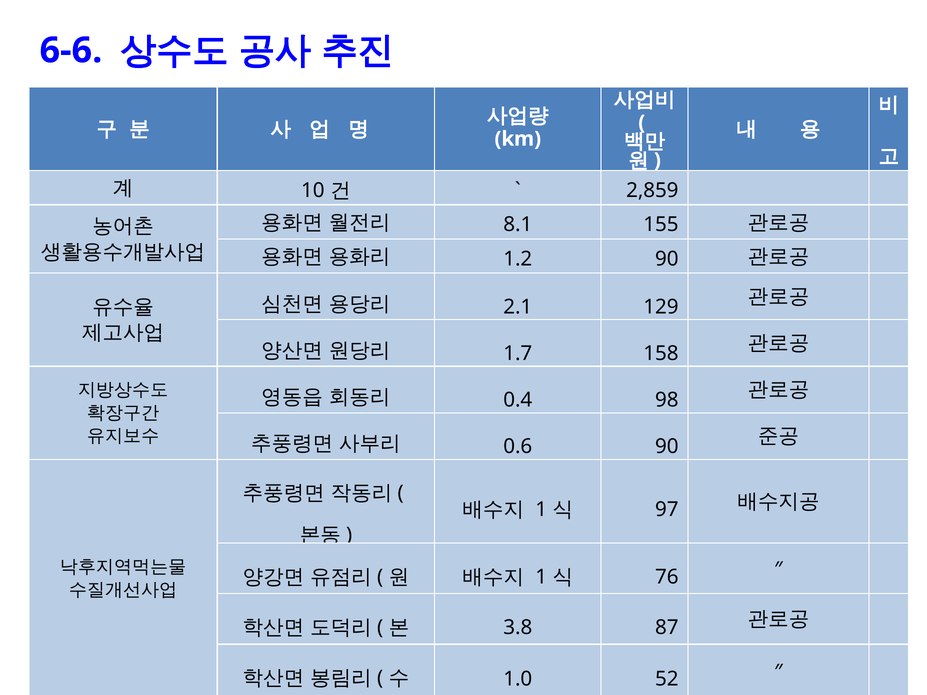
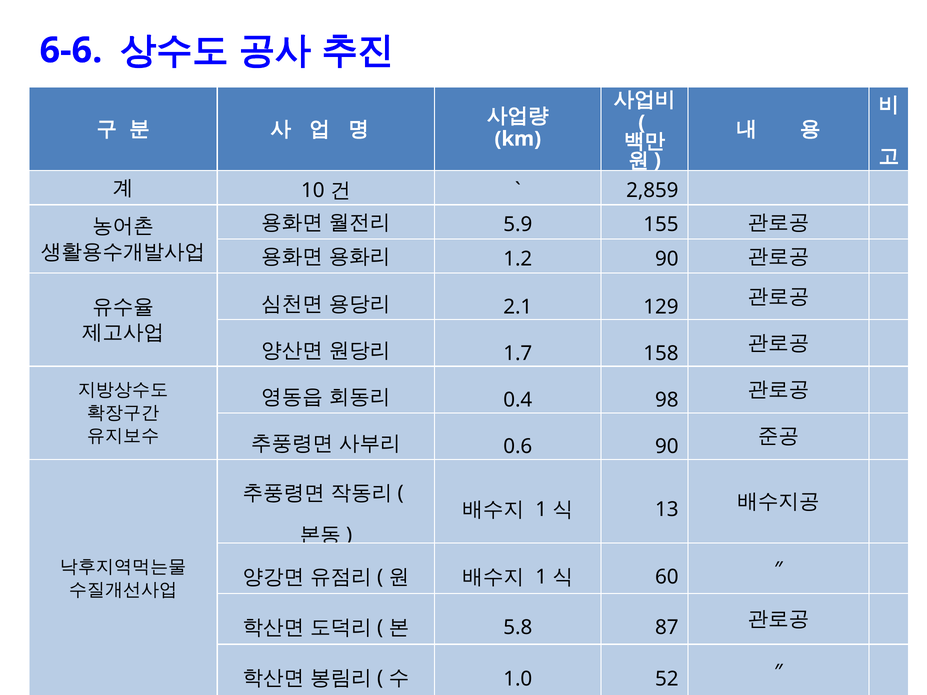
8.1: 8.1 -> 5.9 (518, 225)
97: 97 -> 13 (667, 509)
76: 76 -> 60 (667, 577)
3.8: 3.8 -> 5.8 (518, 628)
